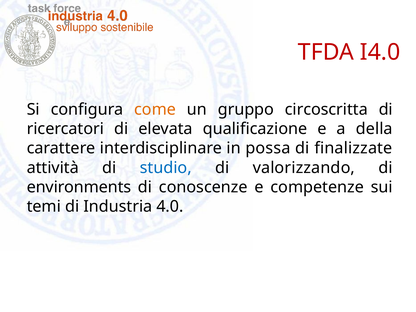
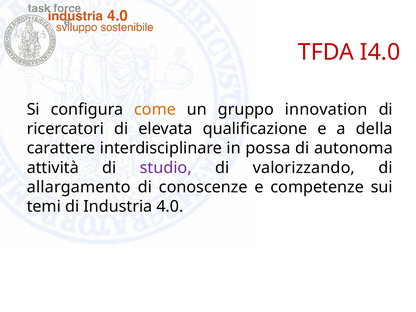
circoscritta: circoscritta -> innovation (326, 109)
finalizzate: finalizzate -> autonoma (353, 148)
studio colour: blue -> purple (166, 168)
environments: environments -> allargamento (79, 187)
